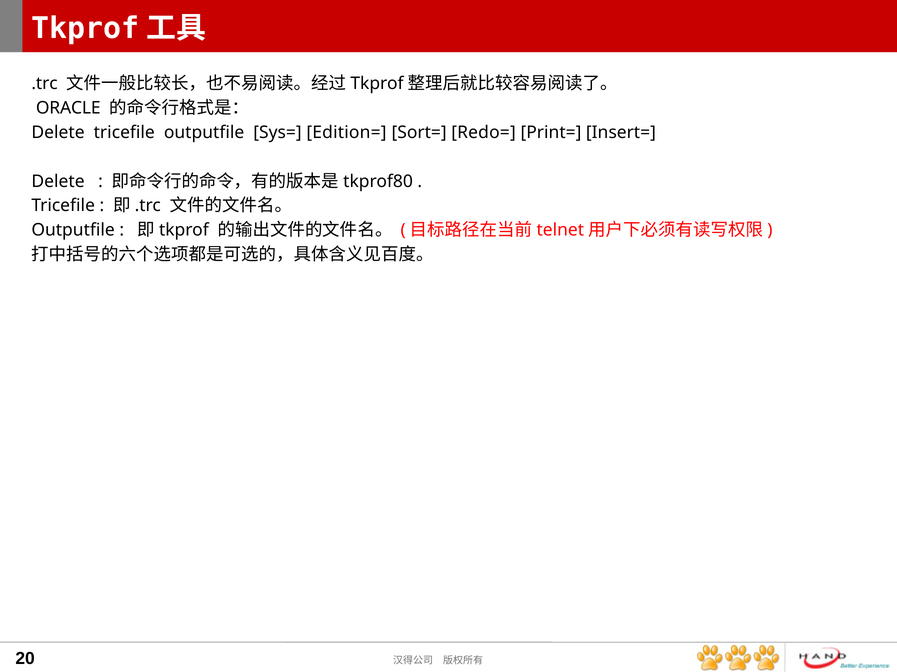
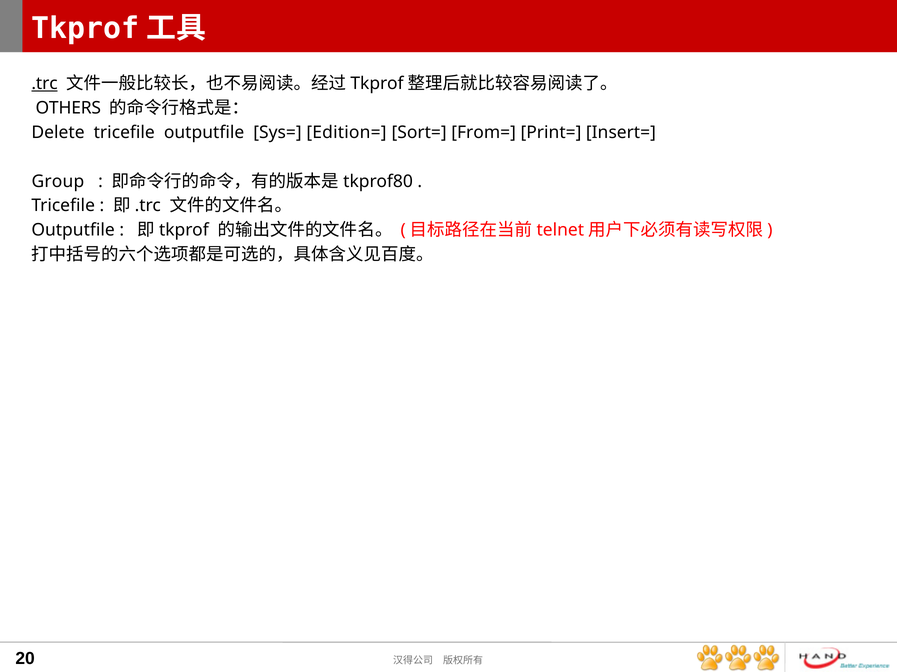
.trc underline: none -> present (45, 84)
ORACLE: ORACLE -> OTHERS (68, 108)
Redo=: Redo= -> From= (484, 133)
Delete: Delete -> Group (58, 181)
